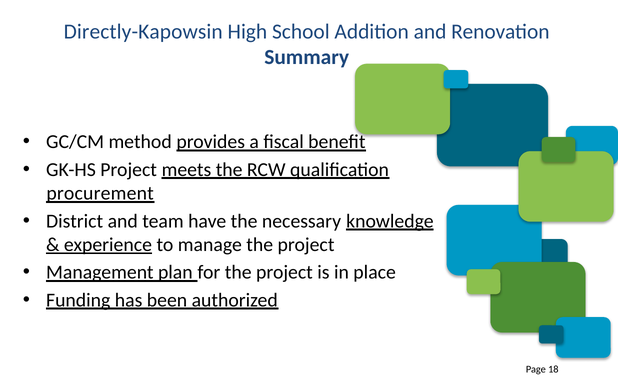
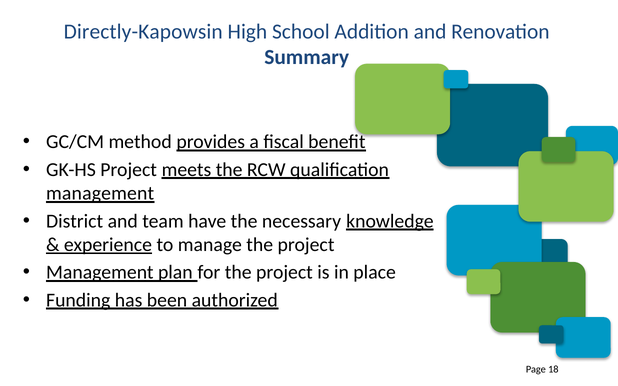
procurement: procurement -> management (100, 194)
